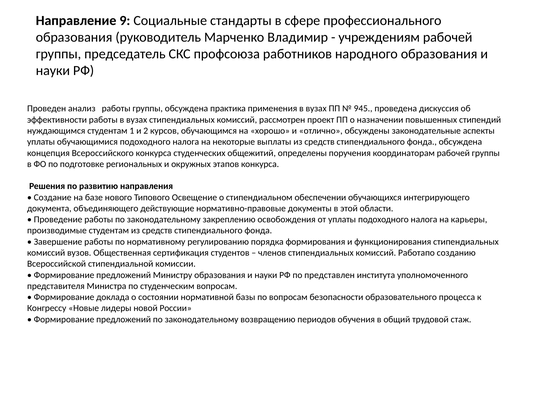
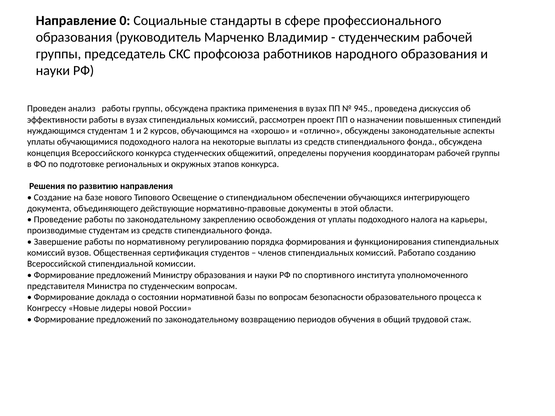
9: 9 -> 0 (125, 21)
учреждениям: учреждениям -> студенческим (379, 37)
представлен: представлен -> спортивного (330, 275)
